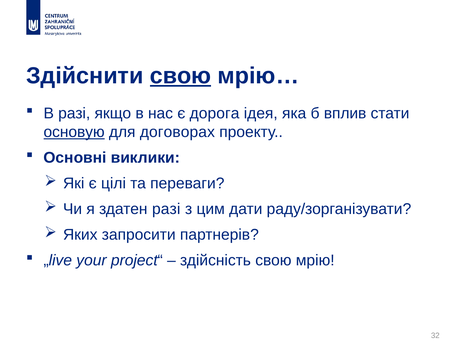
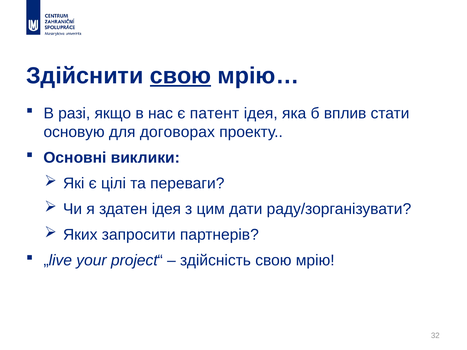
дорога: дорога -> патент (214, 113)
основую underline: present -> none (74, 132)
здатен разі: разі -> ідея (166, 209)
